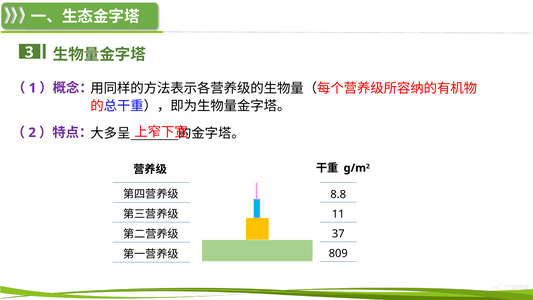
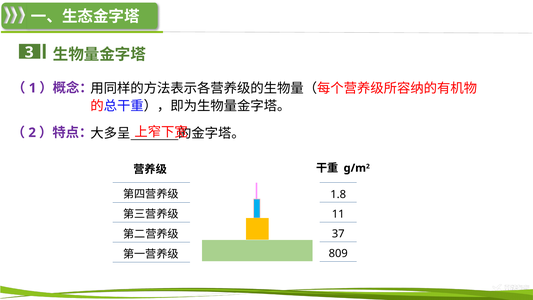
8.8: 8.8 -> 1.8 (338, 194)
